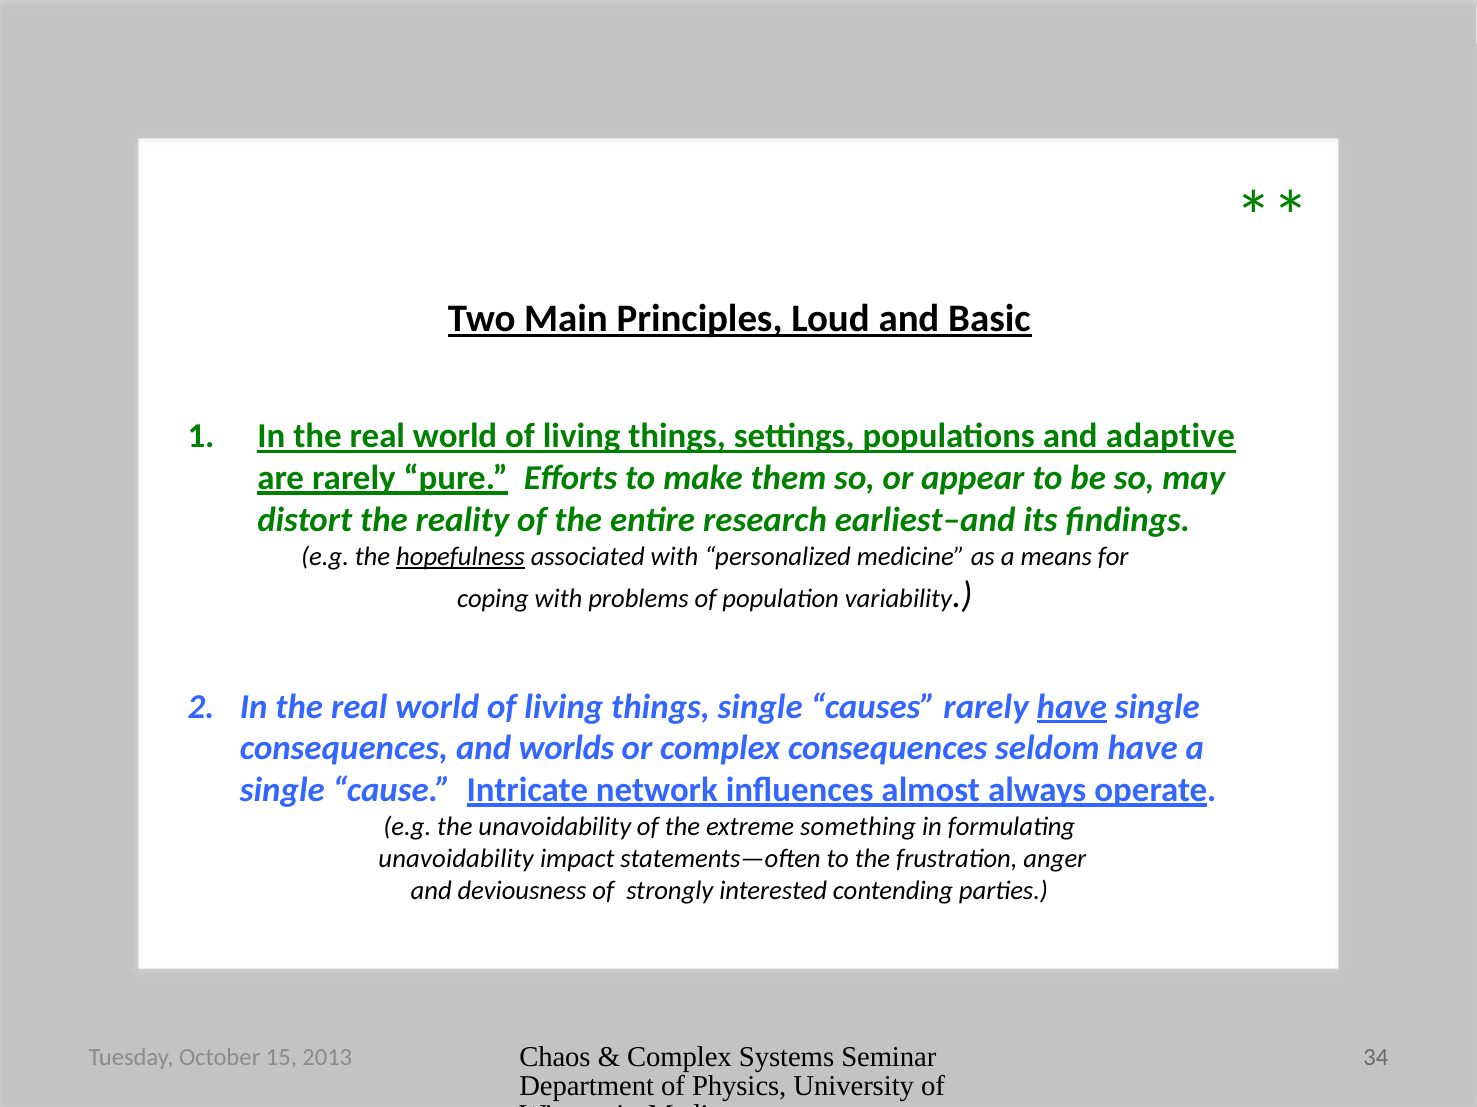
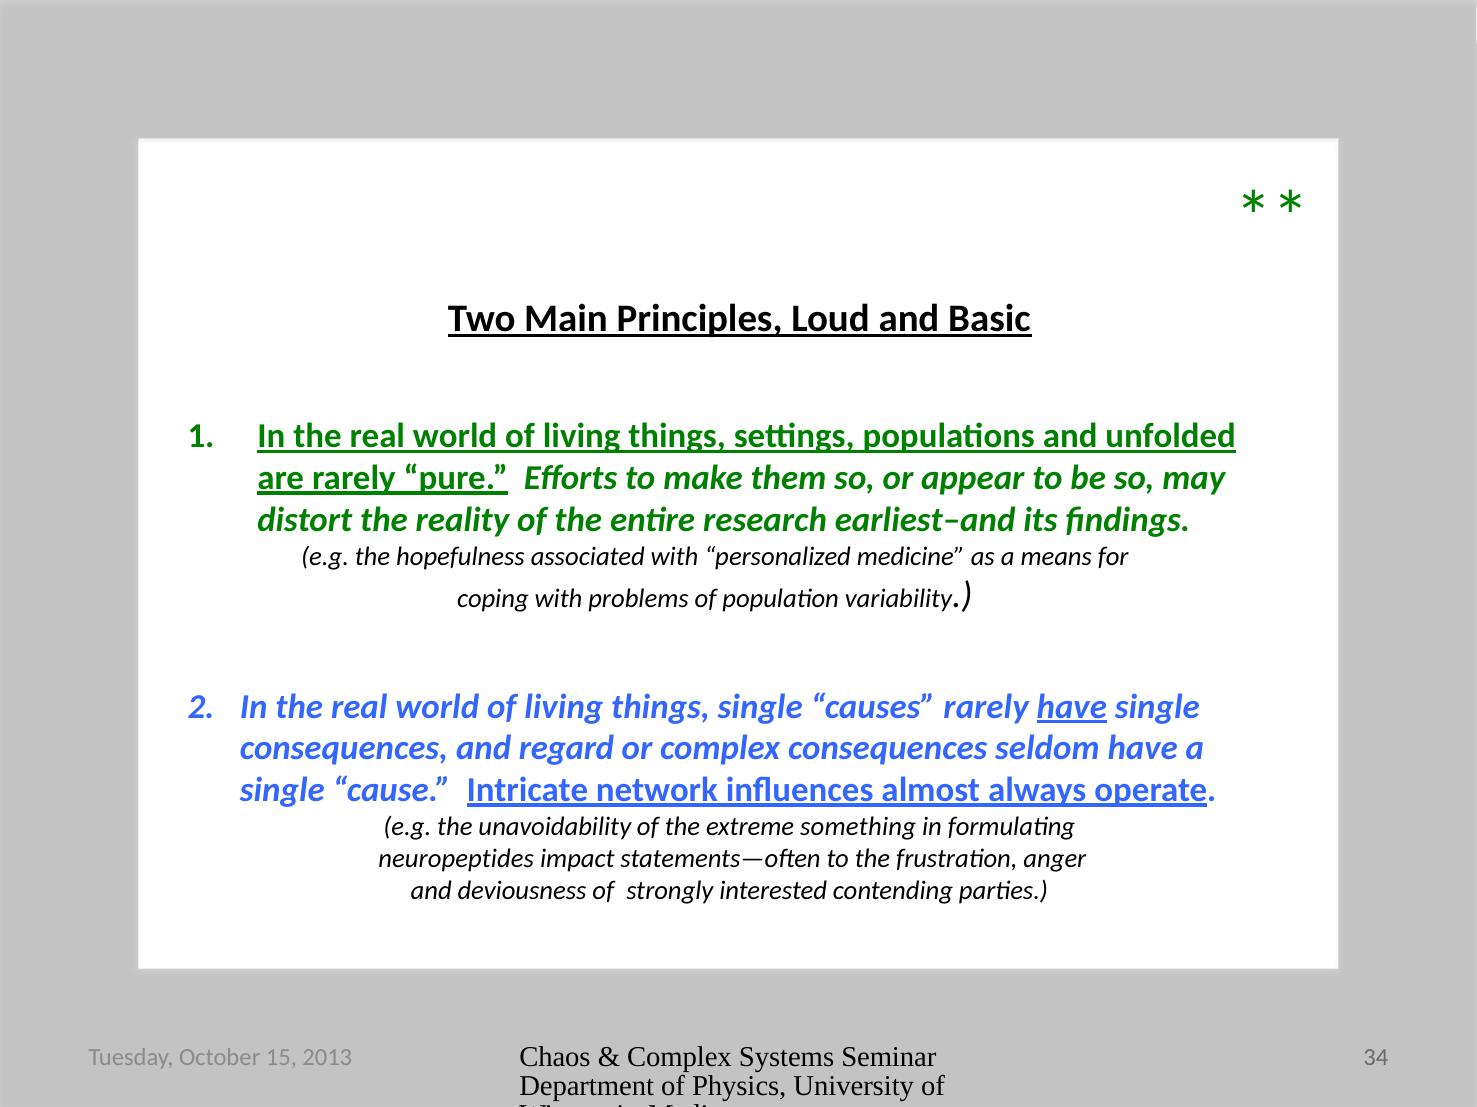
adaptive: adaptive -> unfolded (1171, 437)
hopefulness underline: present -> none (461, 557)
worlds: worlds -> regard (567, 749)
unavoidability: unavoidability -> neuropeptides (456, 859)
